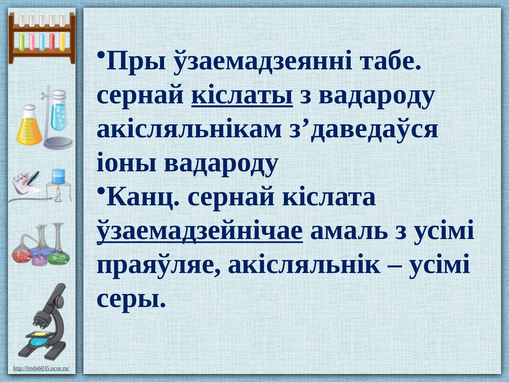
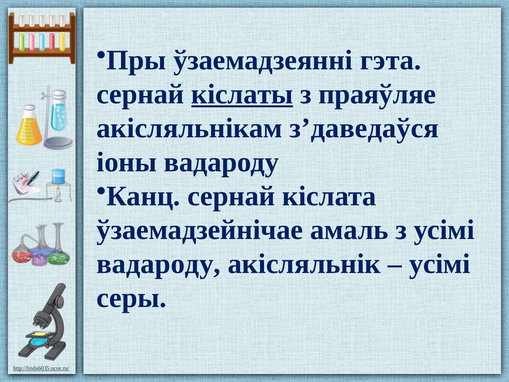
табе: табе -> гэта (391, 60)
з вадароду: вадароду -> праяўляе (377, 94)
ўзаемадзейнічае underline: present -> none (200, 230)
праяўляе: праяўляе -> вадароду (159, 264)
